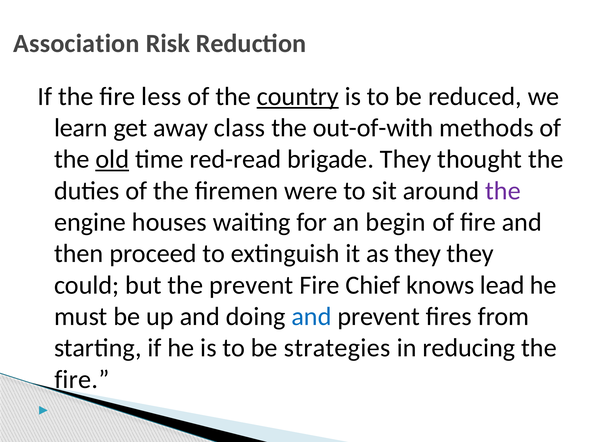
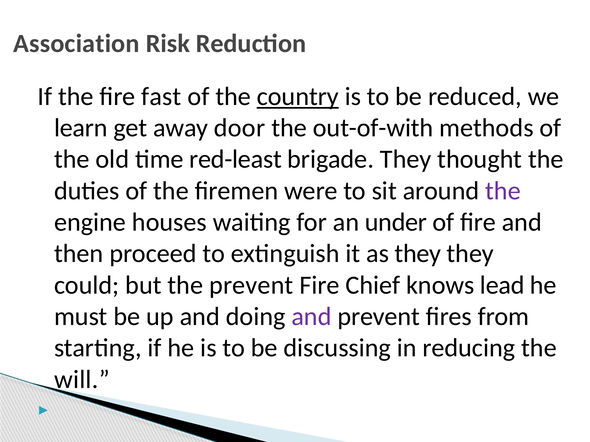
less: less -> fast (161, 97)
class: class -> door (240, 128)
old underline: present -> none (112, 160)
red-read: red-read -> red-least (236, 160)
begin: begin -> under (396, 222)
and colour: blue -> purple (311, 317)
strategies: strategies -> discussing (337, 348)
fire: fire -> will (82, 380)
